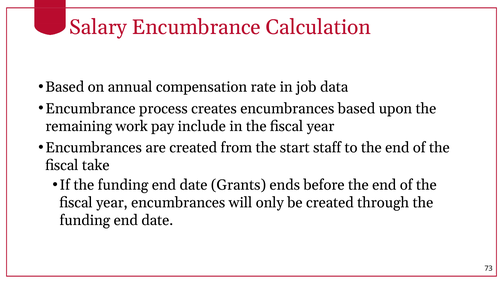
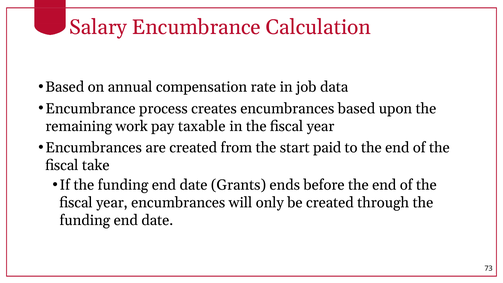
include: include -> taxable (202, 126)
staff: staff -> paid (327, 148)
